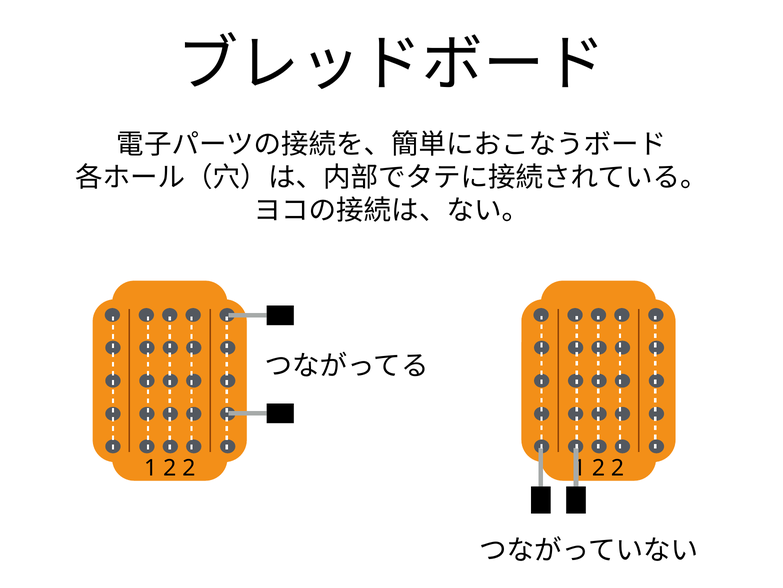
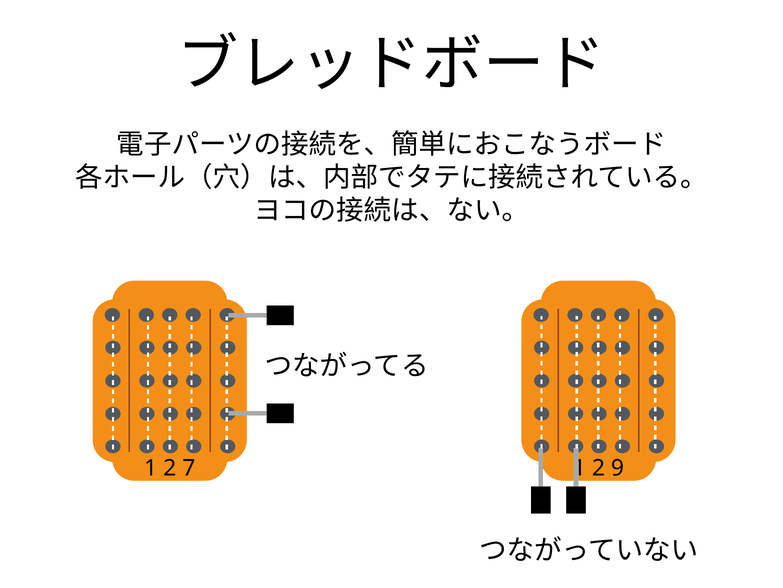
2: 2 -> 7 (189, 467)
2: 2 -> 9 (618, 467)
